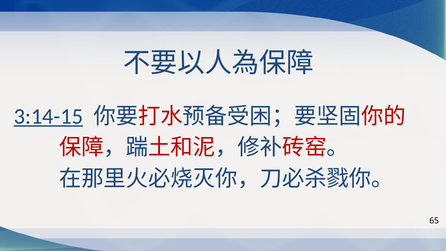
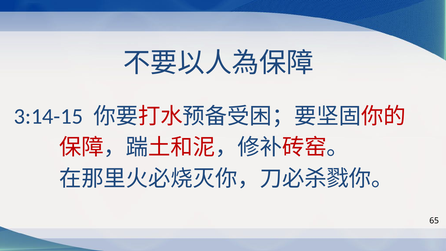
3:14-15 underline: present -> none (48, 116)
